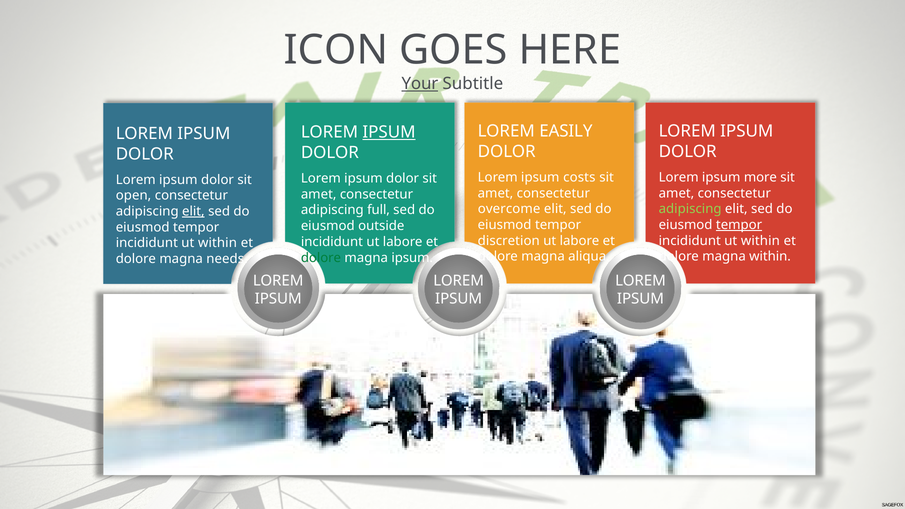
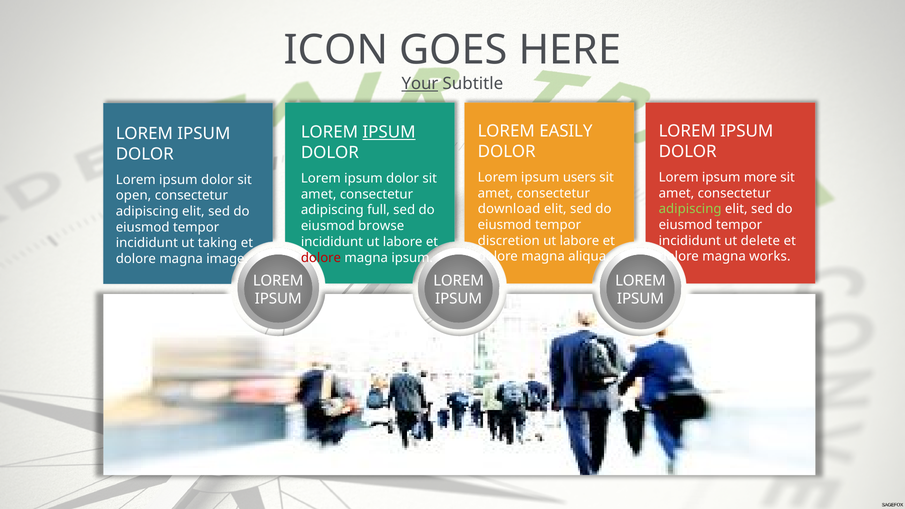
costs: costs -> users (579, 177)
overcome: overcome -> download (509, 209)
elit underline: present -> none (193, 211)
tempor underline: present -> none (739, 225)
outside: outside -> browse (381, 226)
within: within -> delete (760, 241)
within: within -> taking (217, 243)
magna within: within -> works (770, 257)
dolore colour: green -> red (321, 258)
needs: needs -> image (227, 259)
